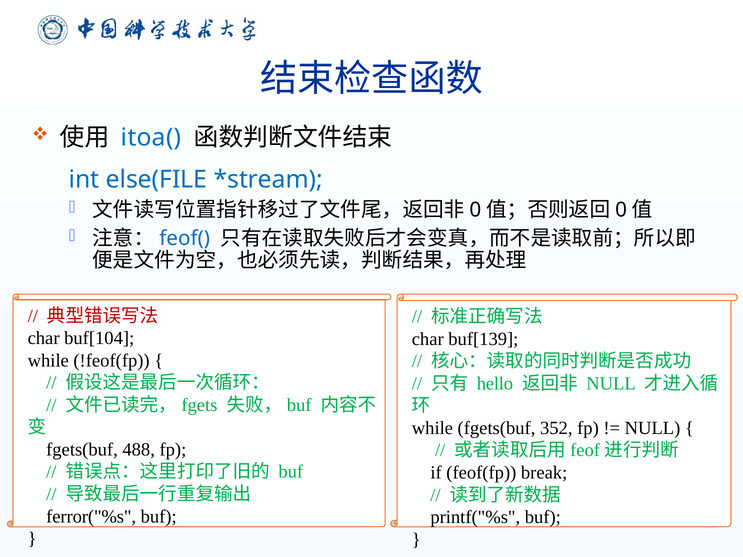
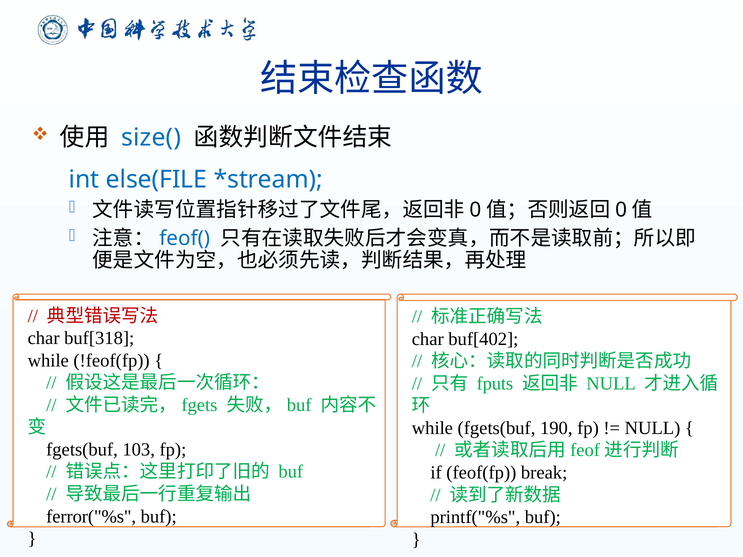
itoa(: itoa( -> size( (151, 138)
buf[104: buf[104 -> buf[318 (99, 338)
buf[139: buf[139 -> buf[402 (483, 339)
hello: hello -> fputs (495, 384)
352: 352 -> 190 (556, 428)
488: 488 -> 103 (139, 450)
